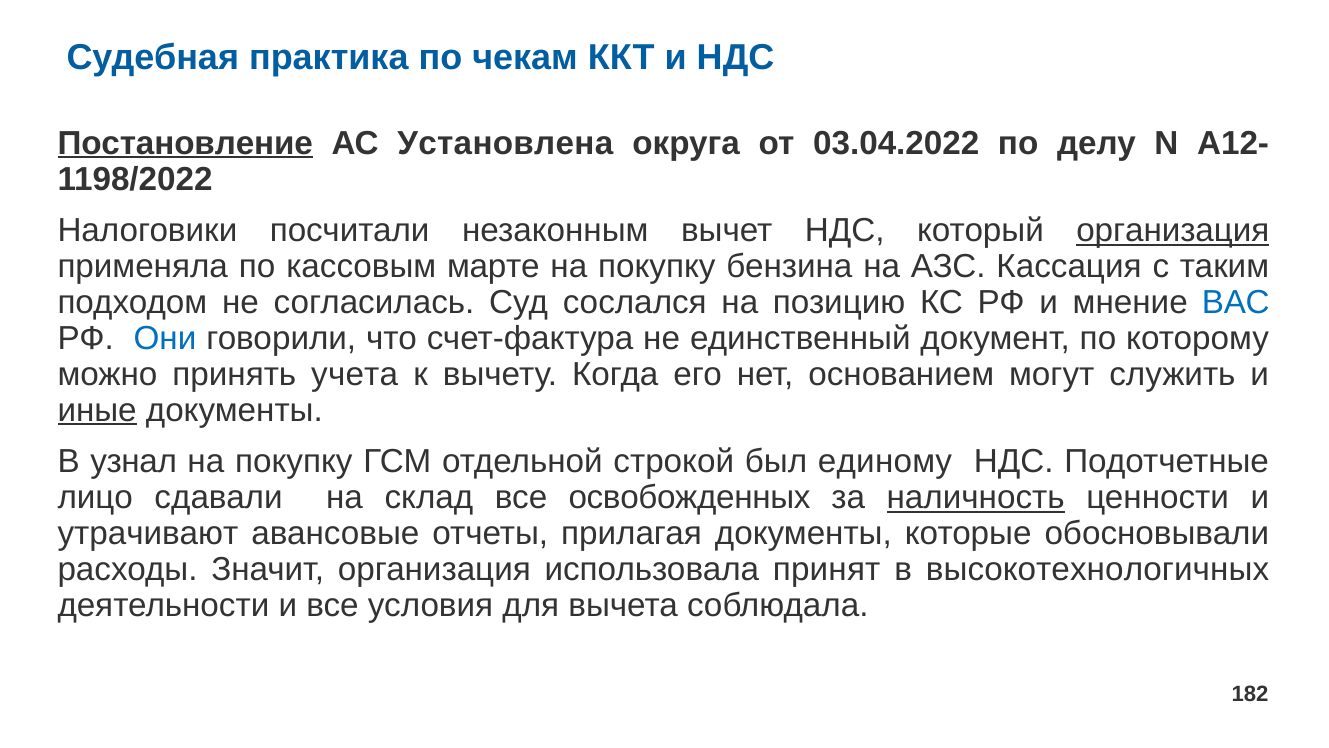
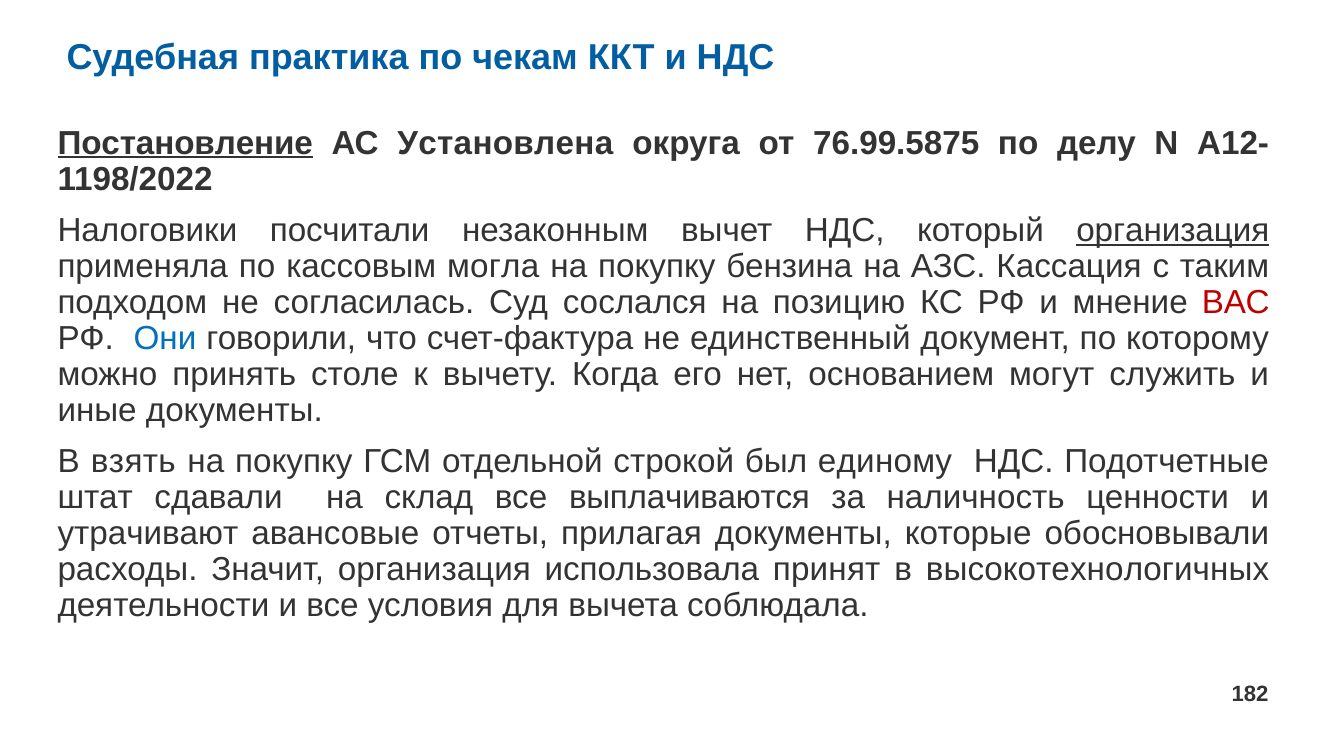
03.04.2022: 03.04.2022 -> 76.99.5875 (896, 143)
марте: марте -> могла (493, 266)
ВАС colour: blue -> red (1236, 302)
учета: учета -> столе (355, 374)
иные underline: present -> none (97, 410)
узнал: узнал -> взять (133, 461)
лицо: лицо -> штат (95, 497)
освобожденных: освобожденных -> выплачиваются (689, 497)
наличность underline: present -> none (976, 497)
